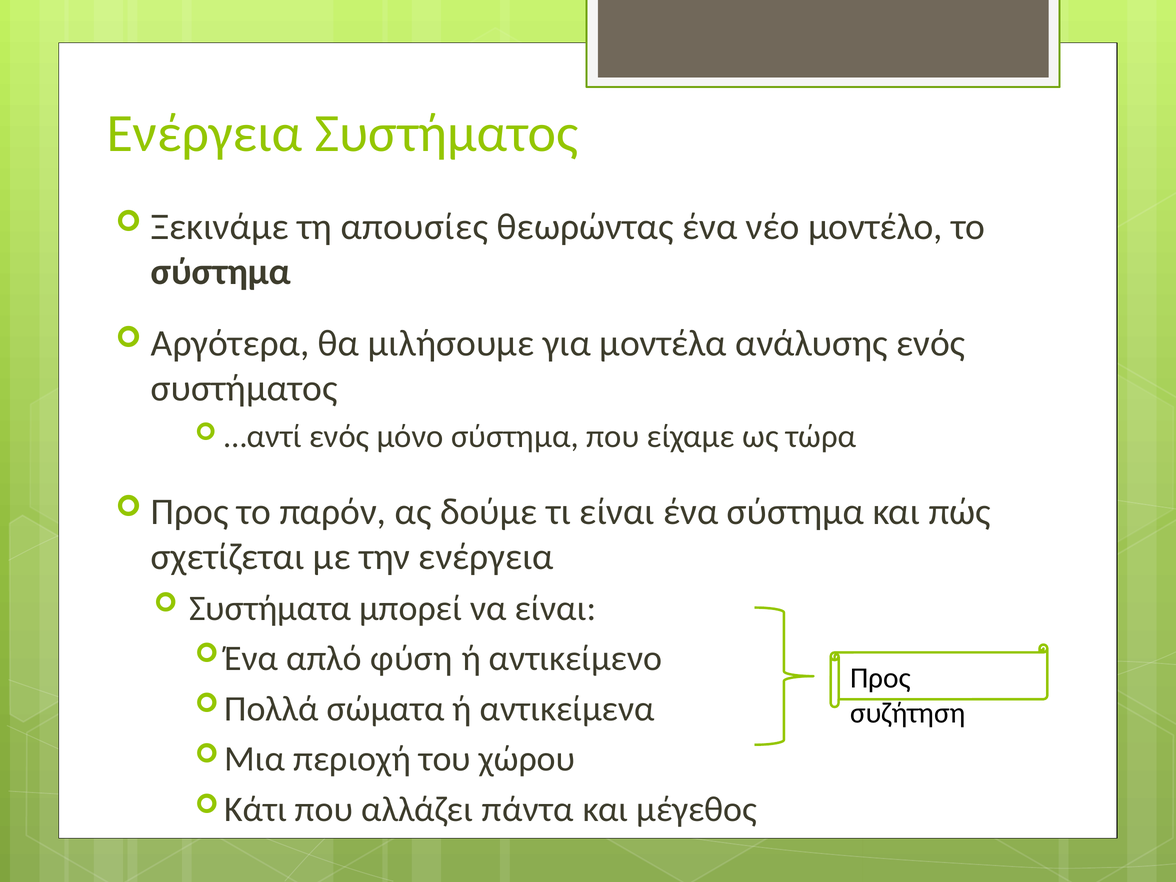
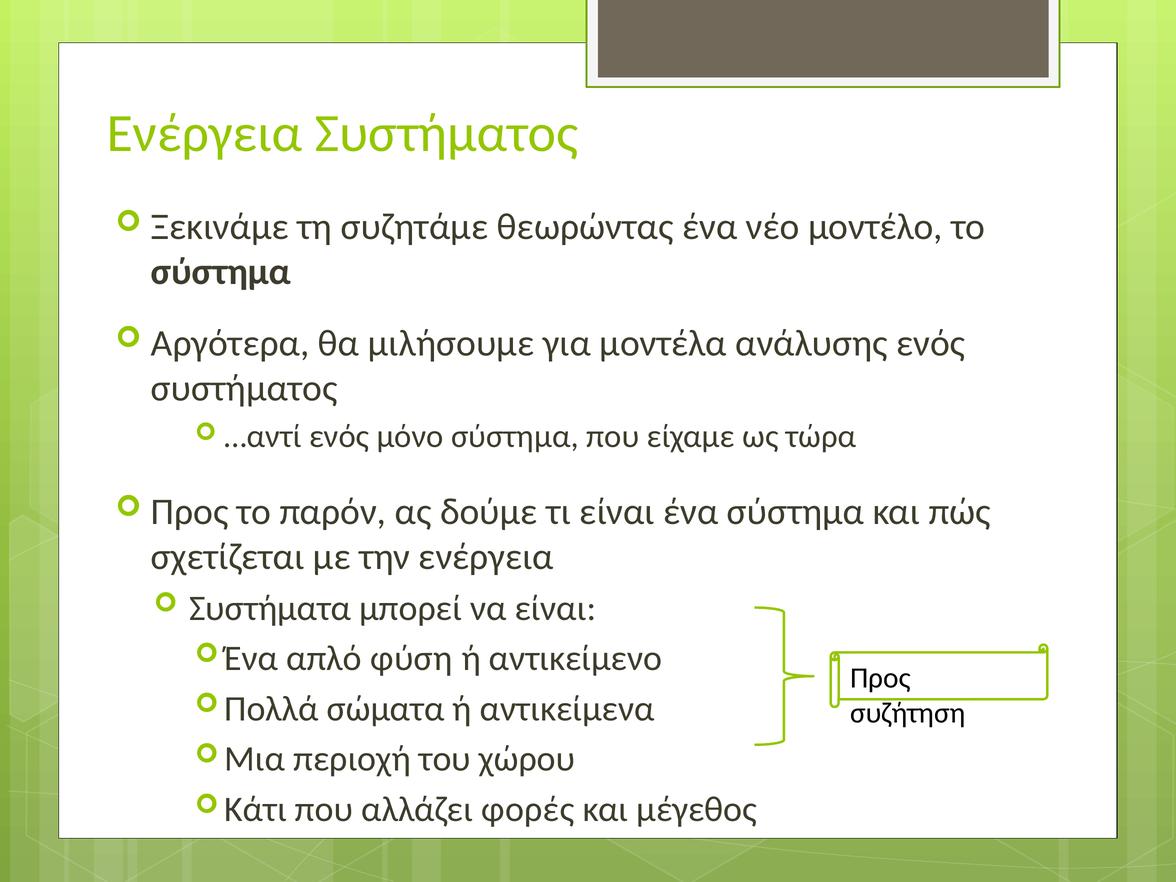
απουσίες: απουσίες -> συζητάμε (414, 227)
πάντα: πάντα -> φορές (528, 809)
